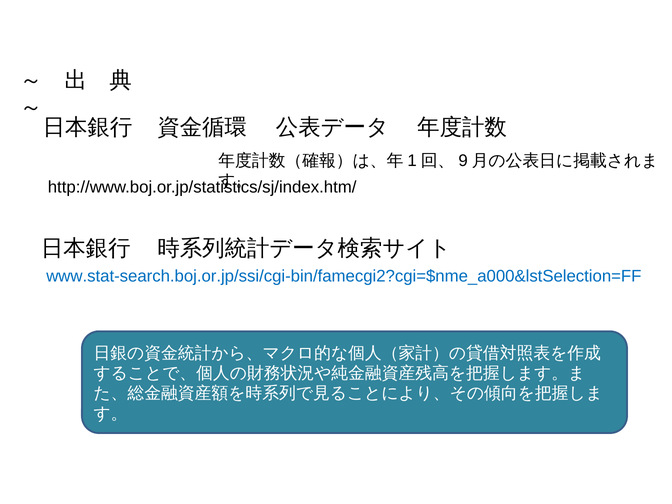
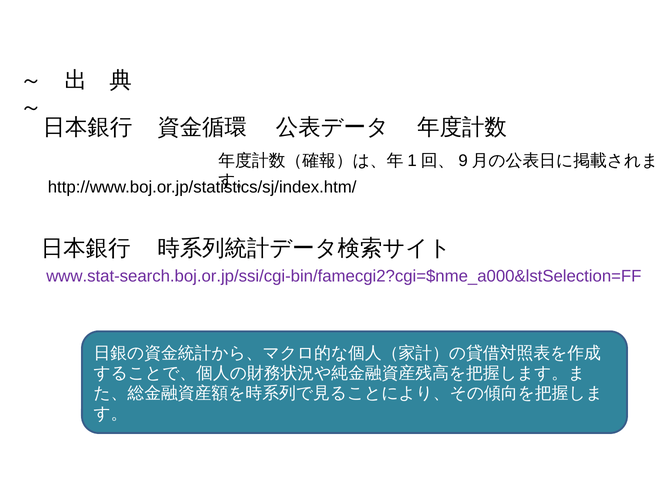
www.stat-search.boj.or.jp/ssi/cgi-bin/famecgi2?cgi=$nme_a000&lstSelection=FF colour: blue -> purple (344, 276)
